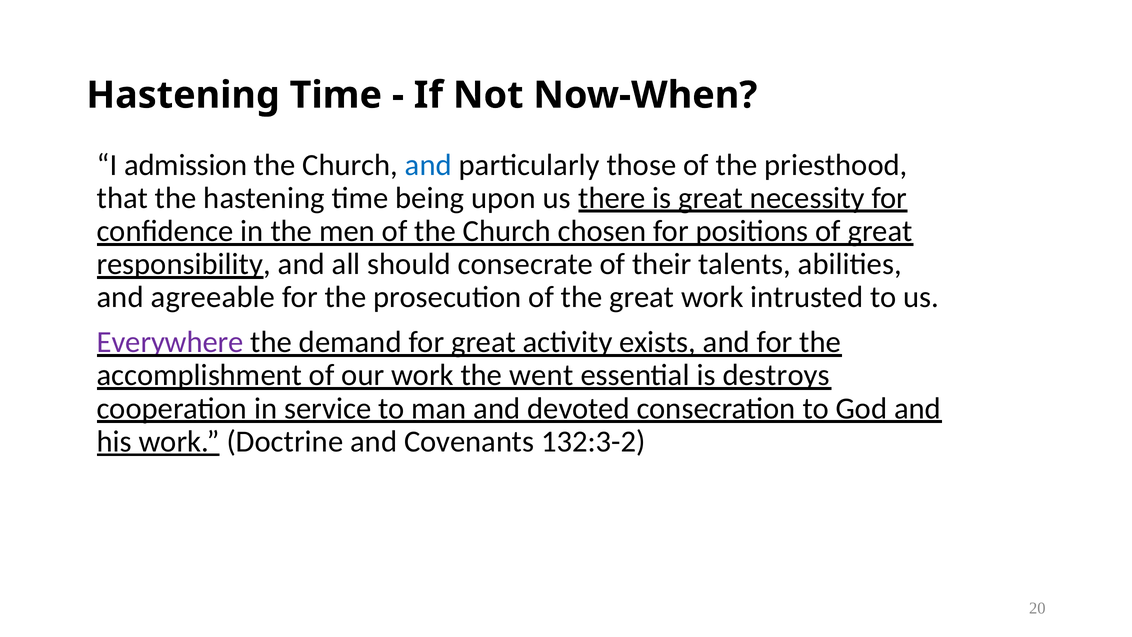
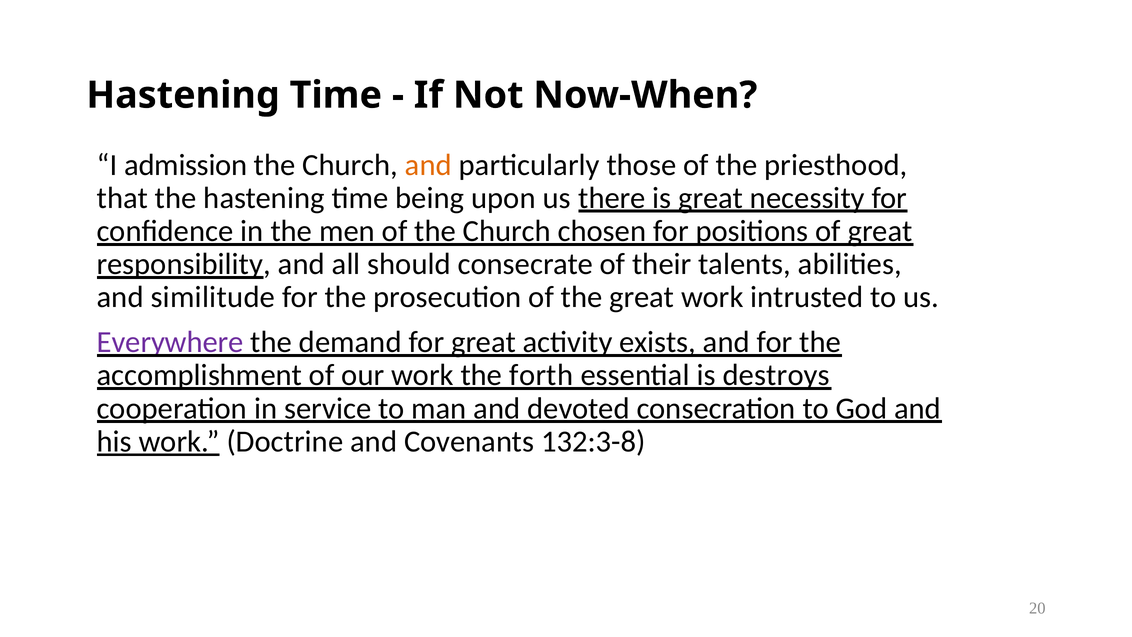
and colour: blue -> orange (428, 165)
agreeable: agreeable -> similitude (213, 297)
went: went -> forth (541, 375)
132:3-2: 132:3-2 -> 132:3-8 (593, 441)
